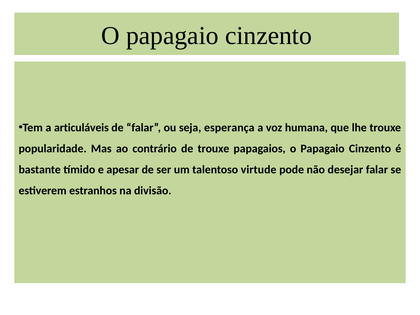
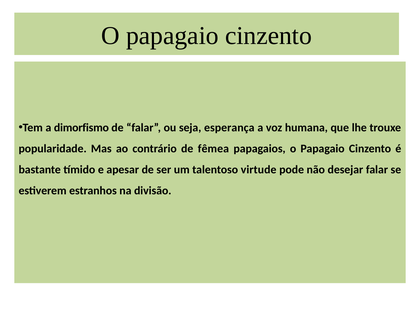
articuláveis: articuláveis -> dimorfismo (81, 128)
de trouxe: trouxe -> fêmea (213, 149)
